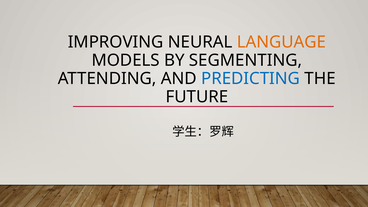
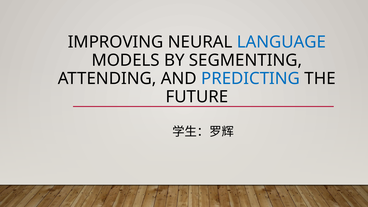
LANGUAGE colour: orange -> blue (281, 42)
